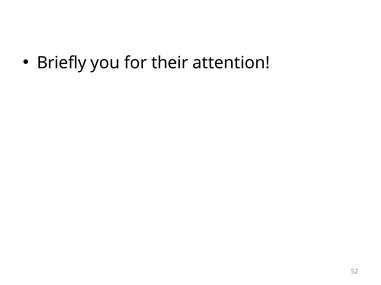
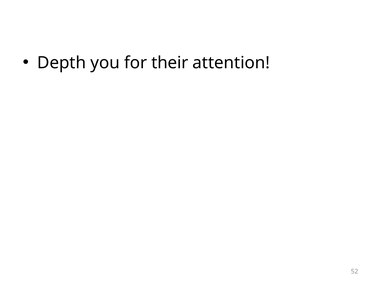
Briefly: Briefly -> Depth (62, 63)
